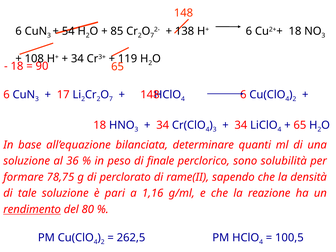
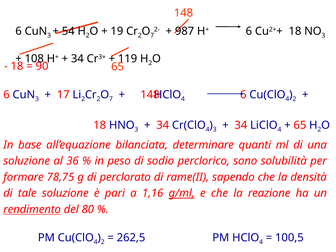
138: 138 -> 987 (185, 31)
85: 85 -> 19 (117, 31)
finale: finale -> sodio (161, 161)
g/ml underline: none -> present (182, 193)
